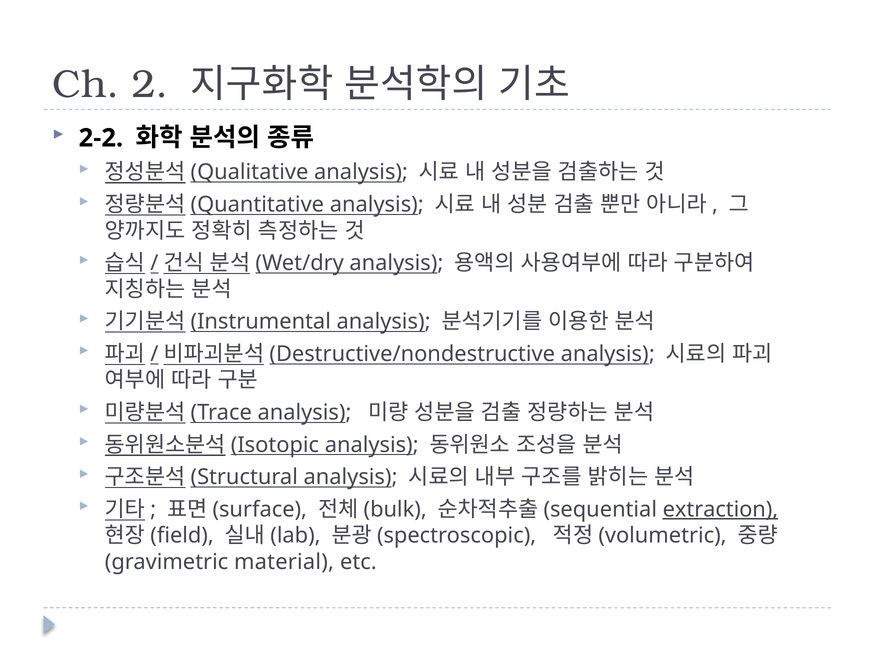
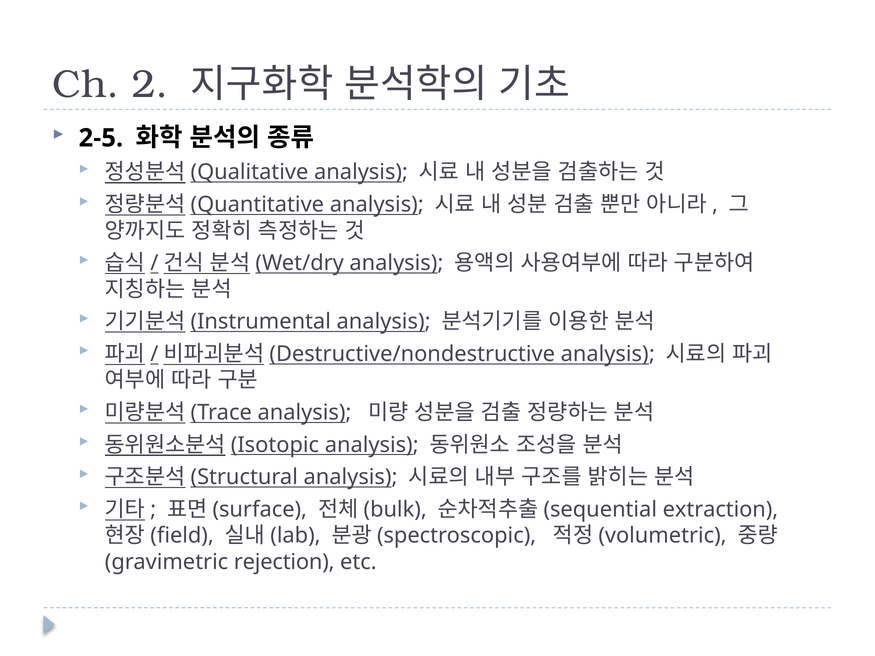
2-2: 2-2 -> 2-5 (101, 138)
extraction underline: present -> none (720, 510)
material: material -> rejection (284, 562)
